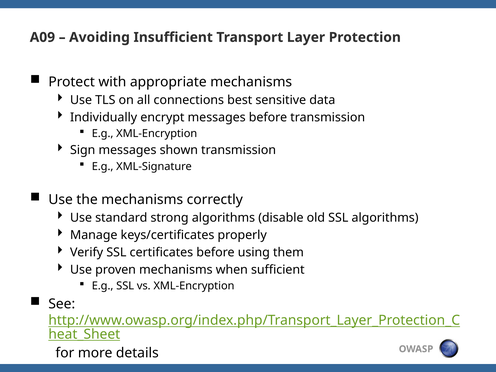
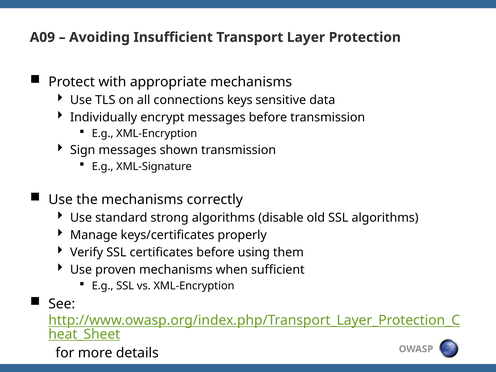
best: best -> keys (240, 100)
